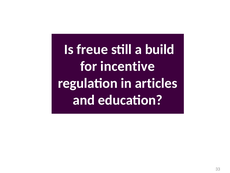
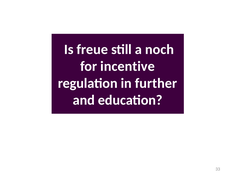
build: build -> noch (160, 49)
articles: articles -> further (156, 83)
